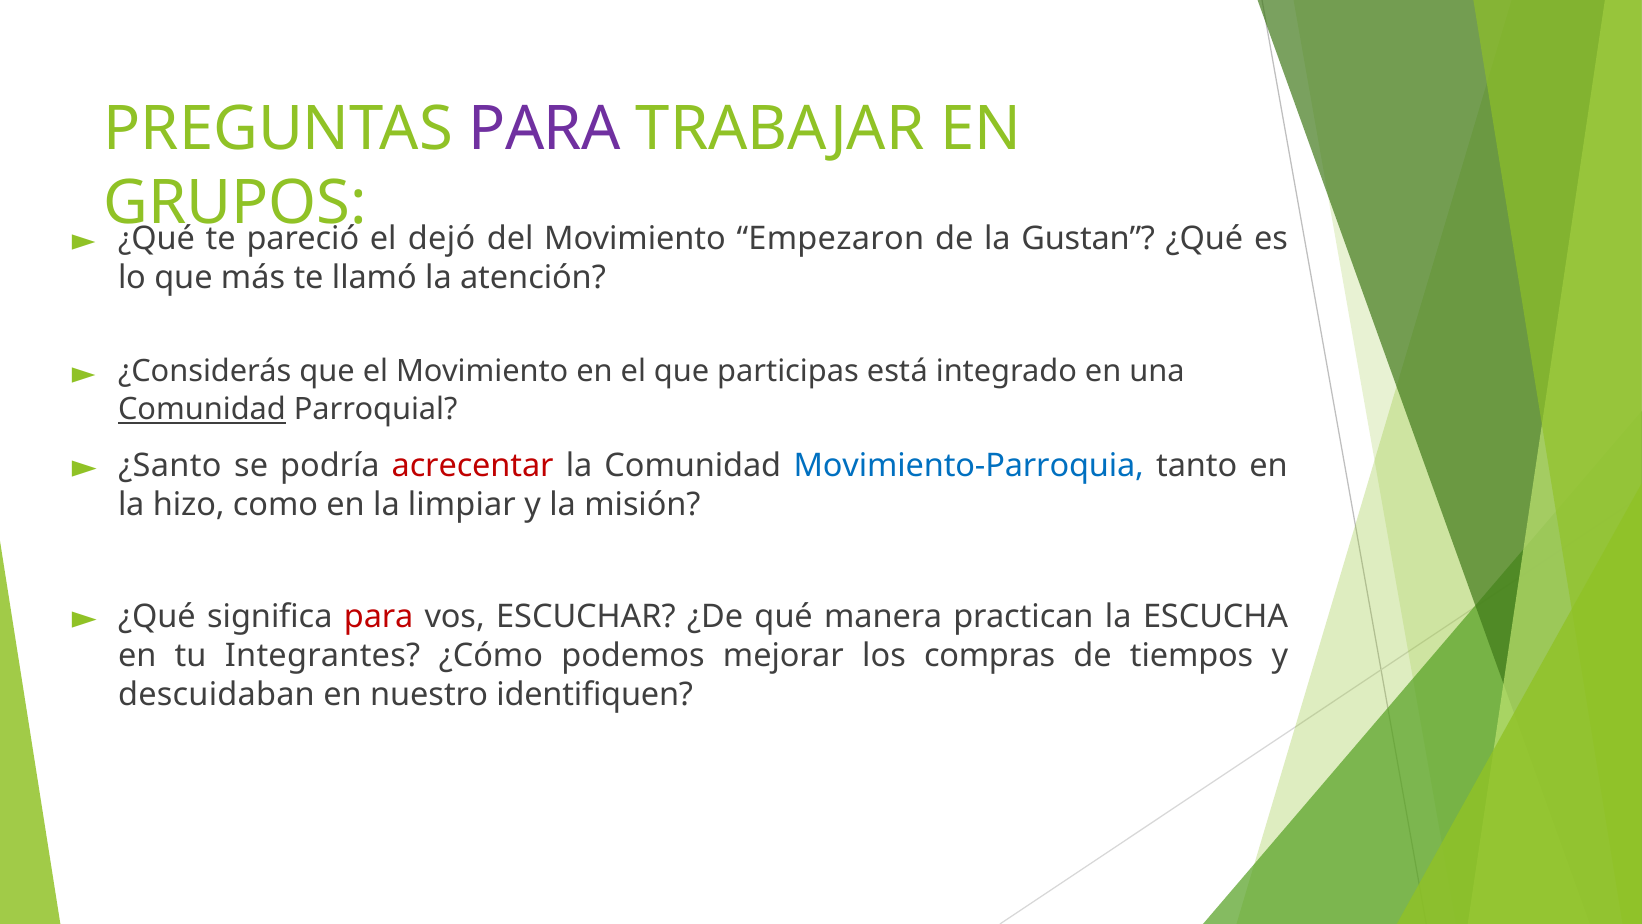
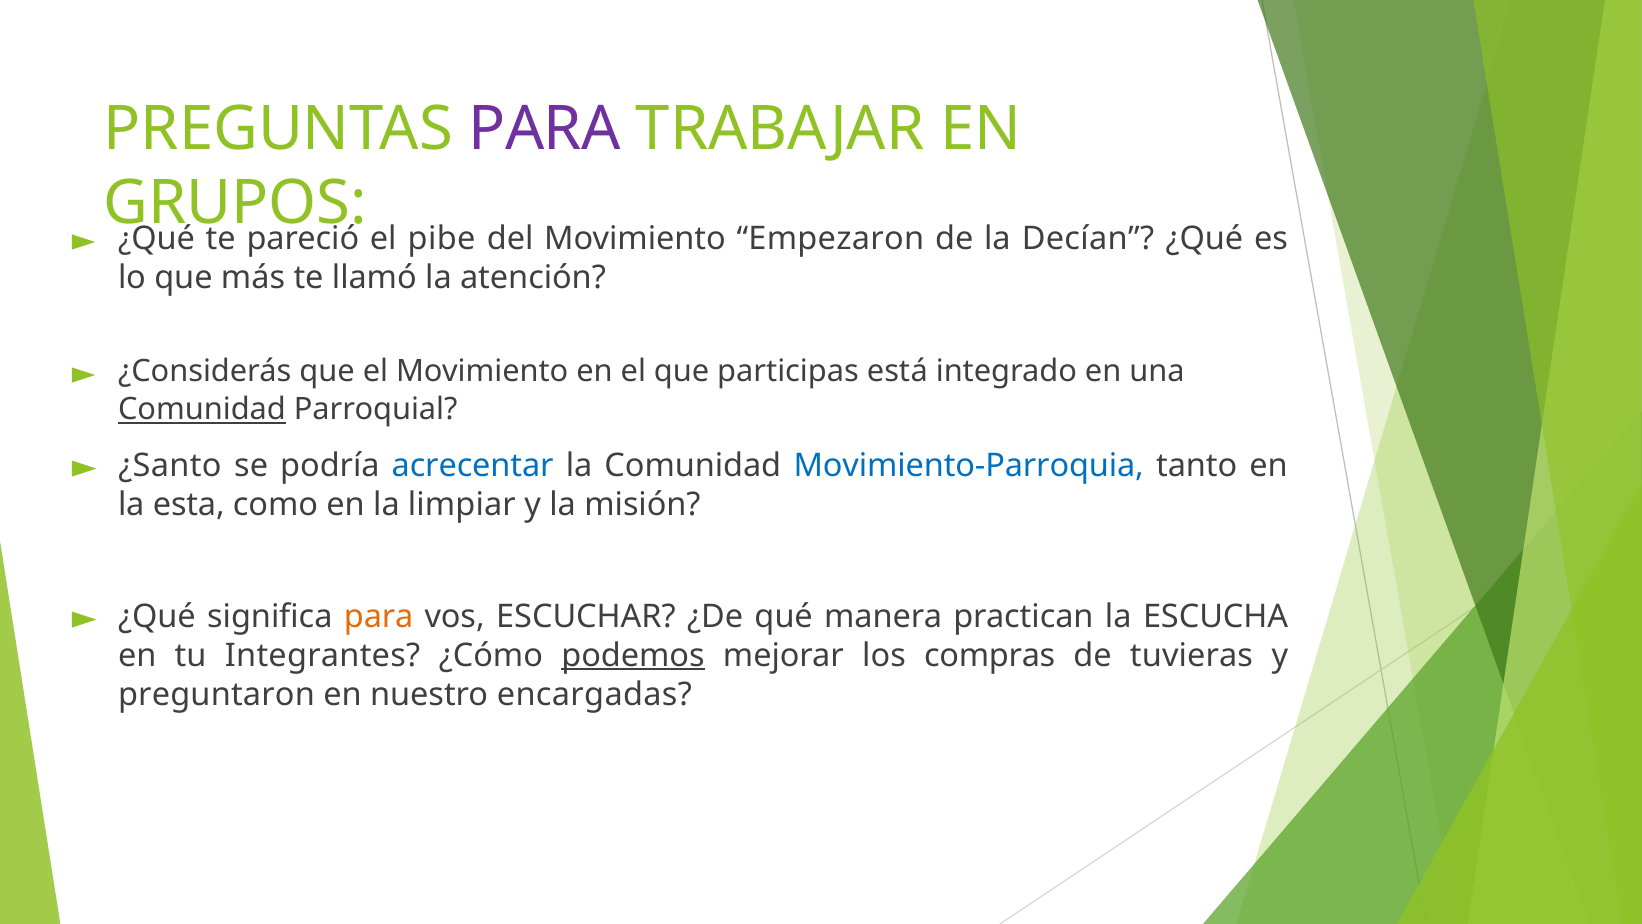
dejó: dejó -> pibe (442, 238)
Gustan: Gustan -> Decían (1088, 238)
acrecentar colour: red -> blue (473, 465)
hizo: hizo -> esta (189, 504)
para colour: red -> orange (379, 616)
podemos underline: none -> present (633, 655)
tiempos: tiempos -> tuvieras (1192, 655)
descuidaban: descuidaban -> preguntaron (216, 694)
identifiquen: identifiquen -> encargadas (594, 694)
